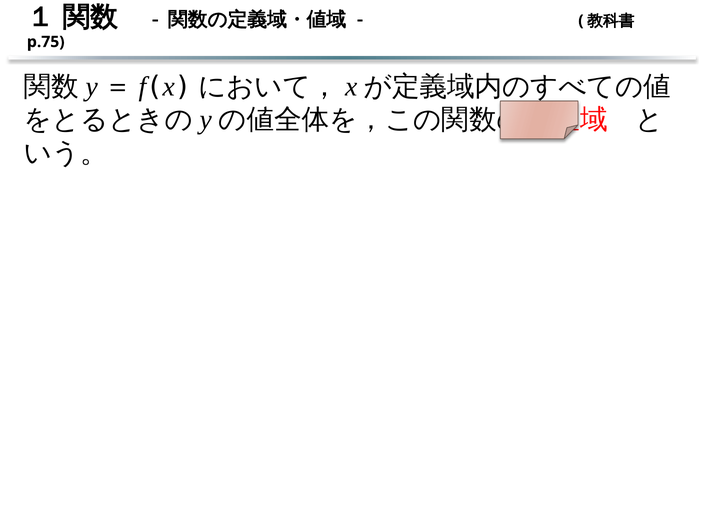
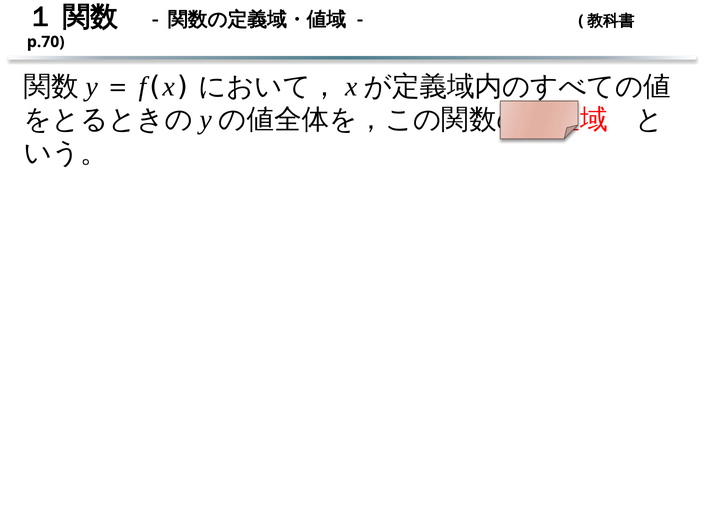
p.75: p.75 -> p.70 (46, 42)
